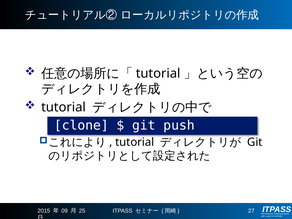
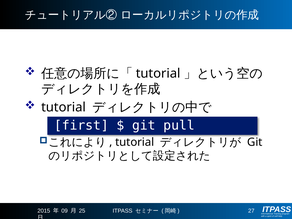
clone: clone -> first (81, 125)
push: push -> pull (179, 125)
